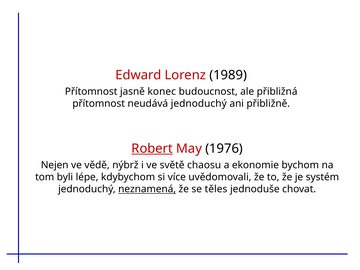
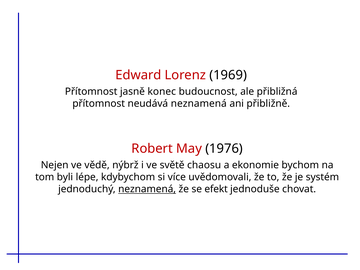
1989: 1989 -> 1969 (228, 75)
neudává jednoduchý: jednoduchý -> neznamená (199, 104)
Robert underline: present -> none (152, 149)
těles: těles -> efekt (216, 189)
